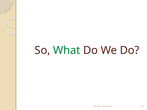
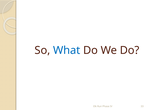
What colour: green -> blue (67, 50)
